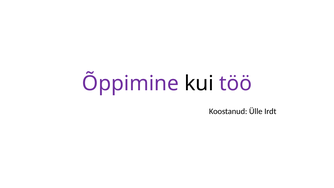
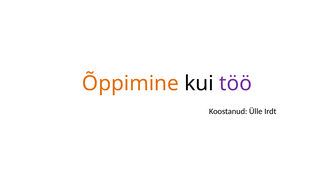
Õppimine colour: purple -> orange (130, 83)
